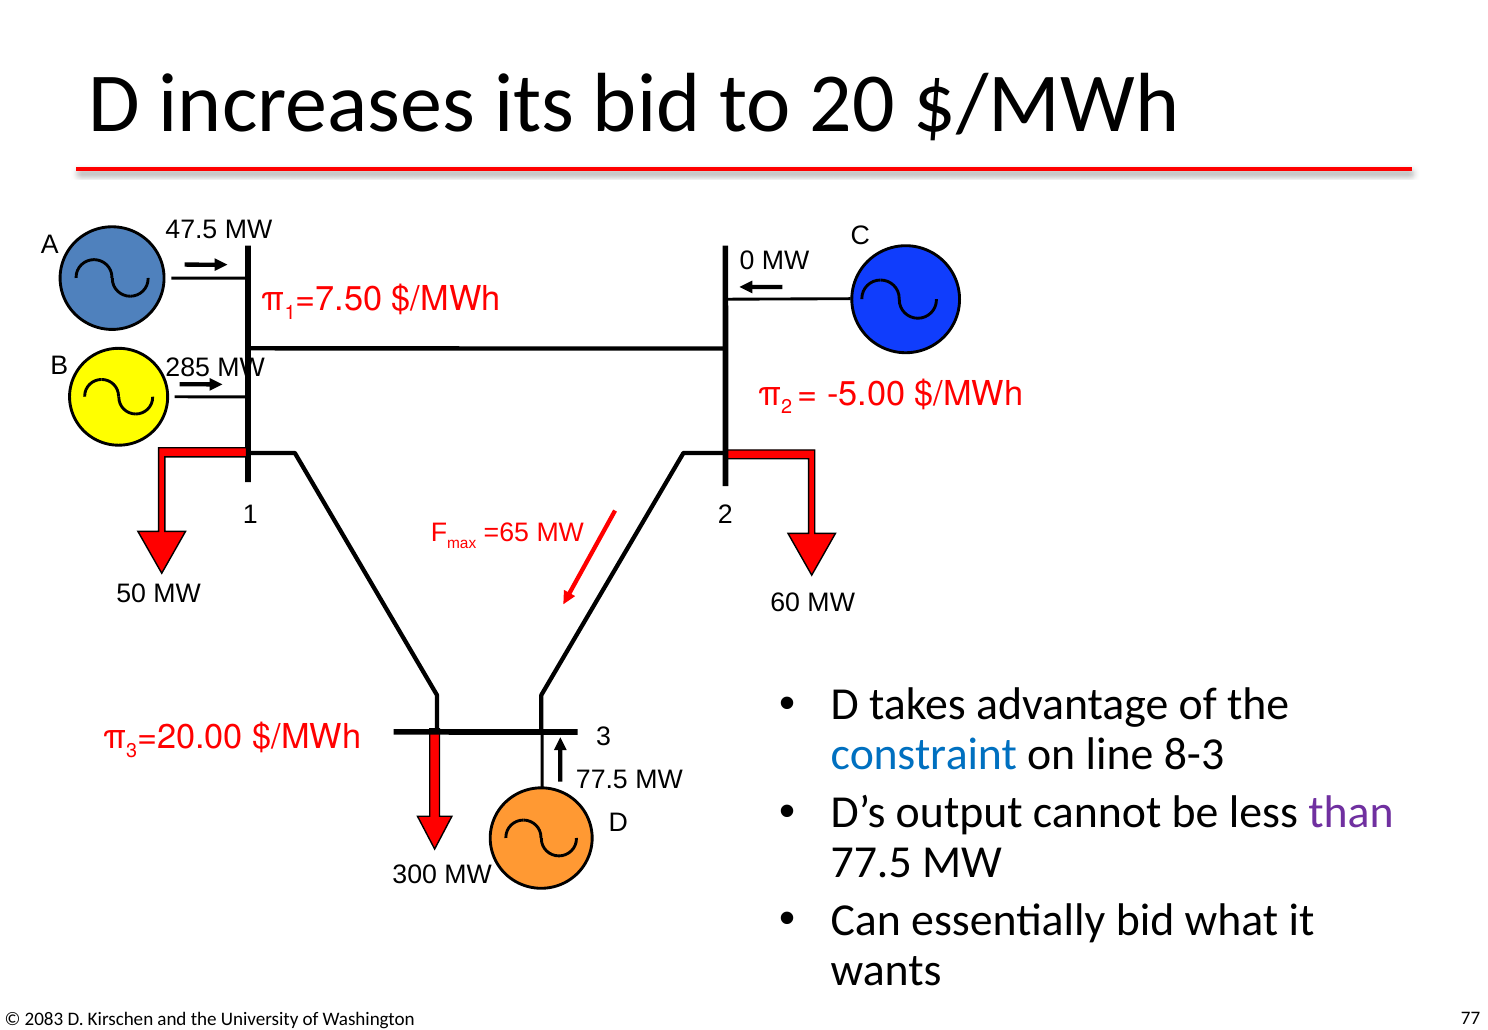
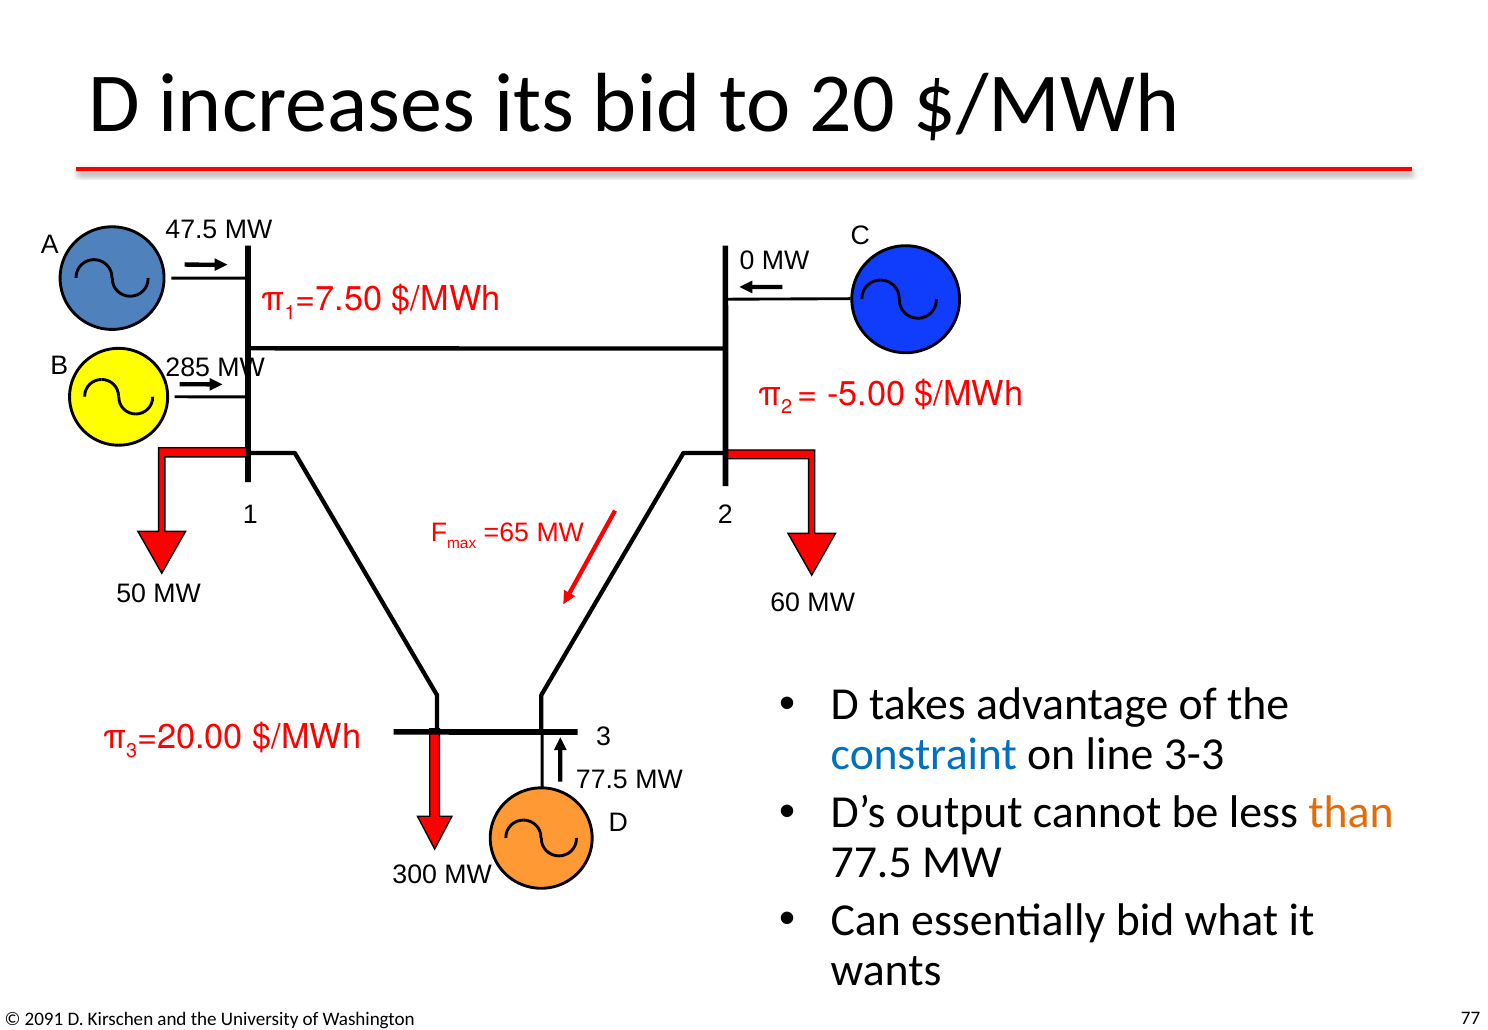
8-3: 8-3 -> 3-3 (1194, 754)
than colour: purple -> orange (1351, 813)
2083: 2083 -> 2091 (44, 1020)
